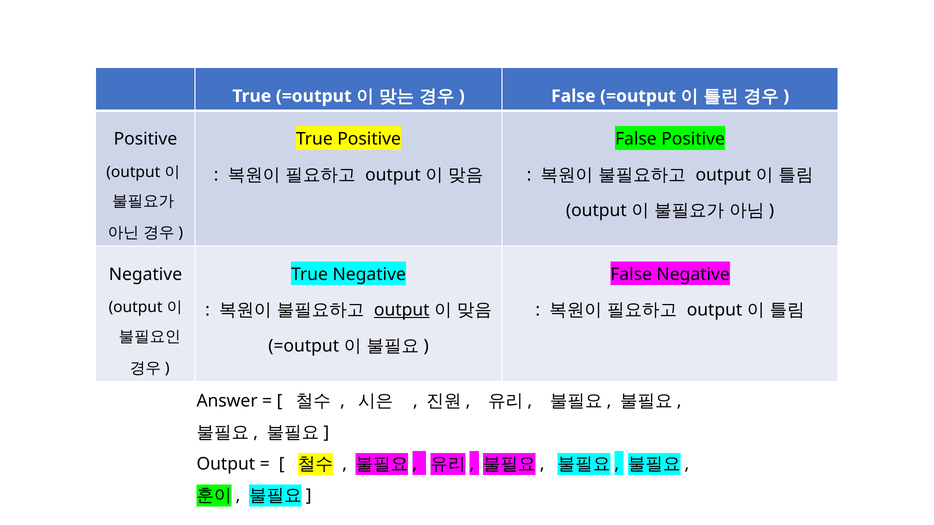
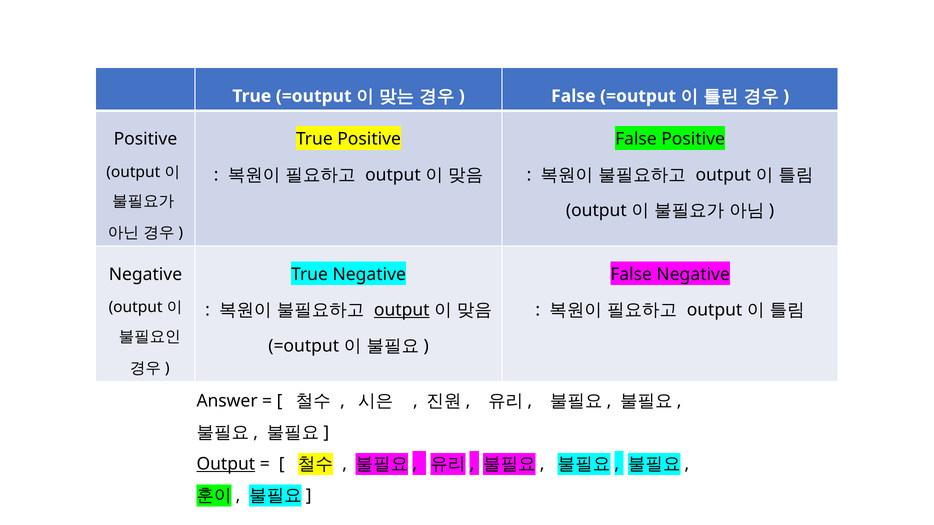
Output underline: none -> present (226, 464)
